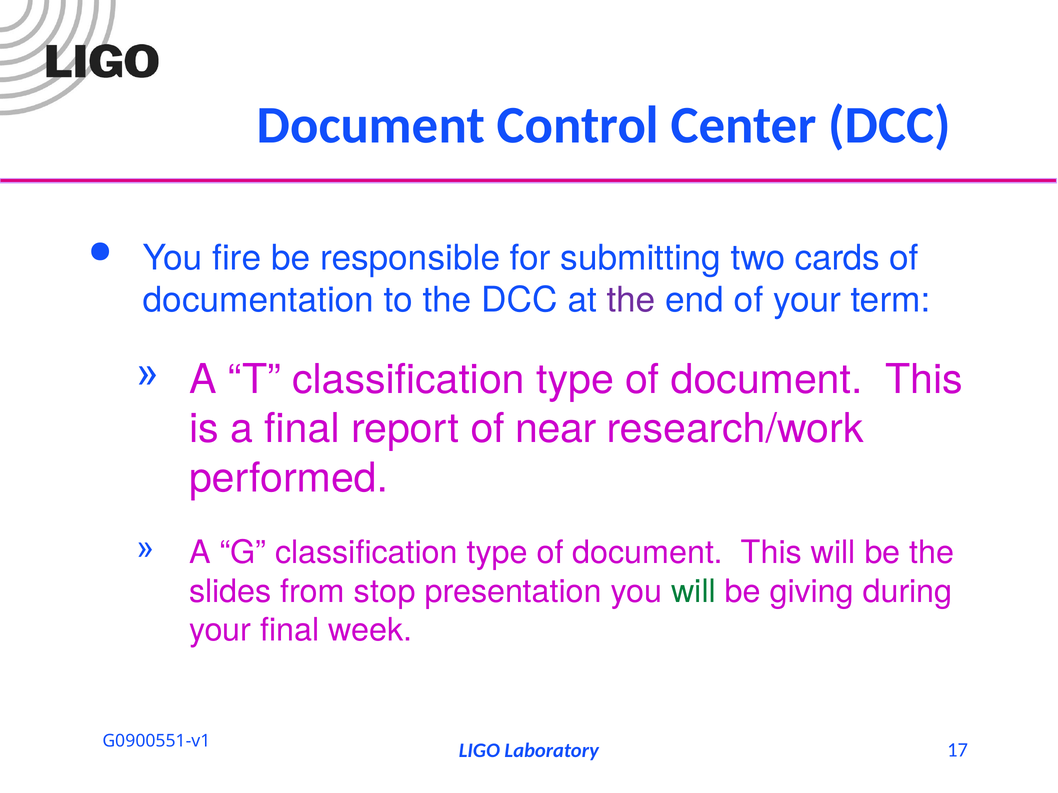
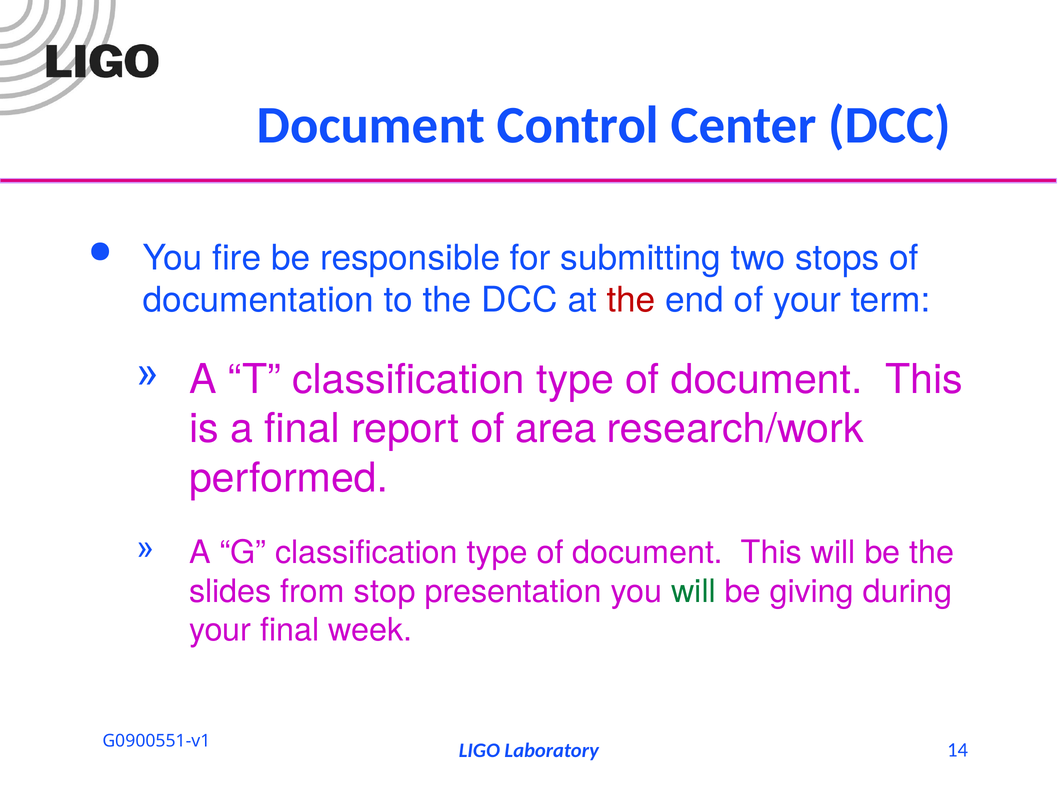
cards: cards -> stops (837, 258)
the colour: purple -> red (631, 301)
near: near -> area (556, 429)
17: 17 -> 14 (958, 751)
